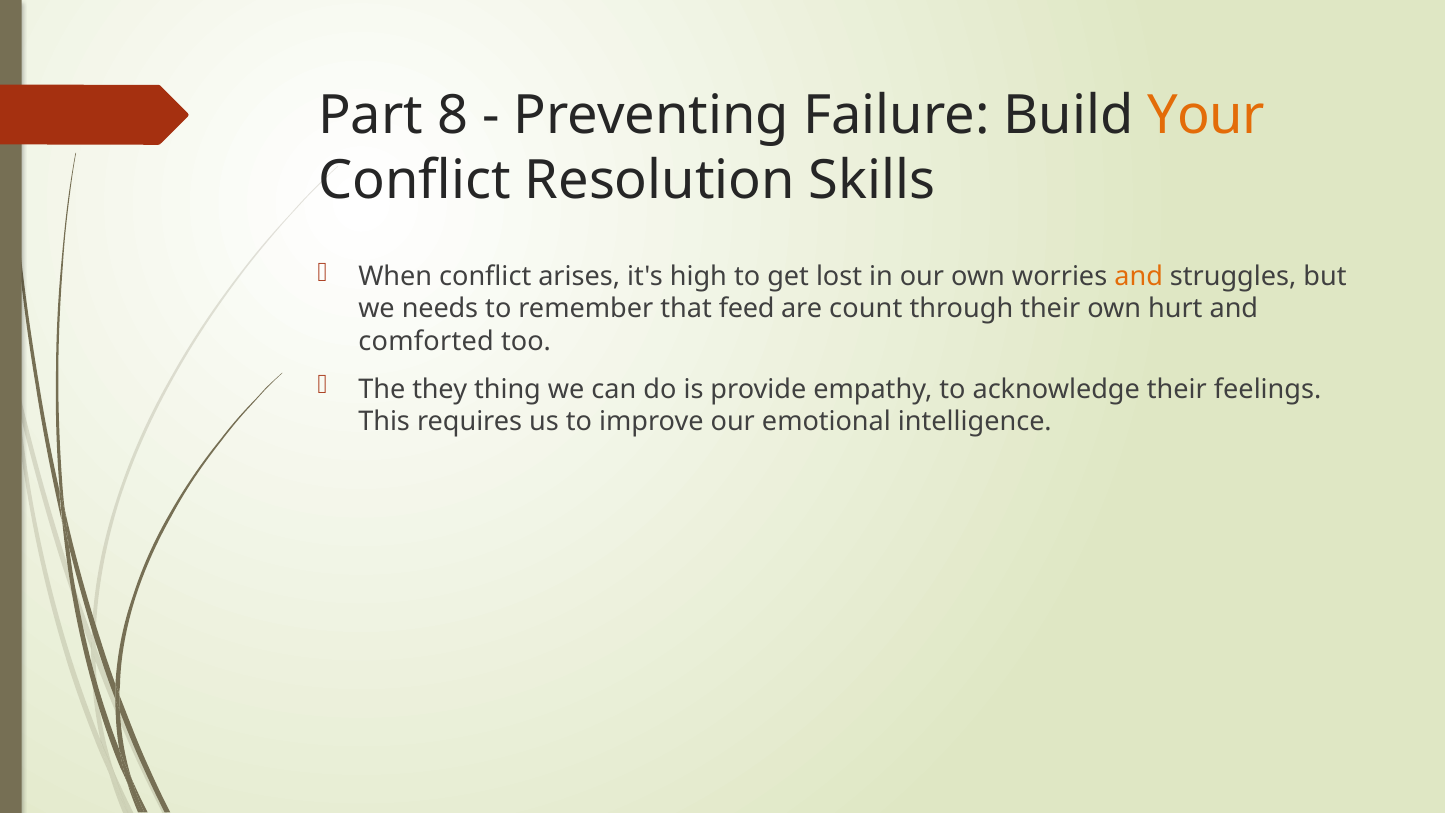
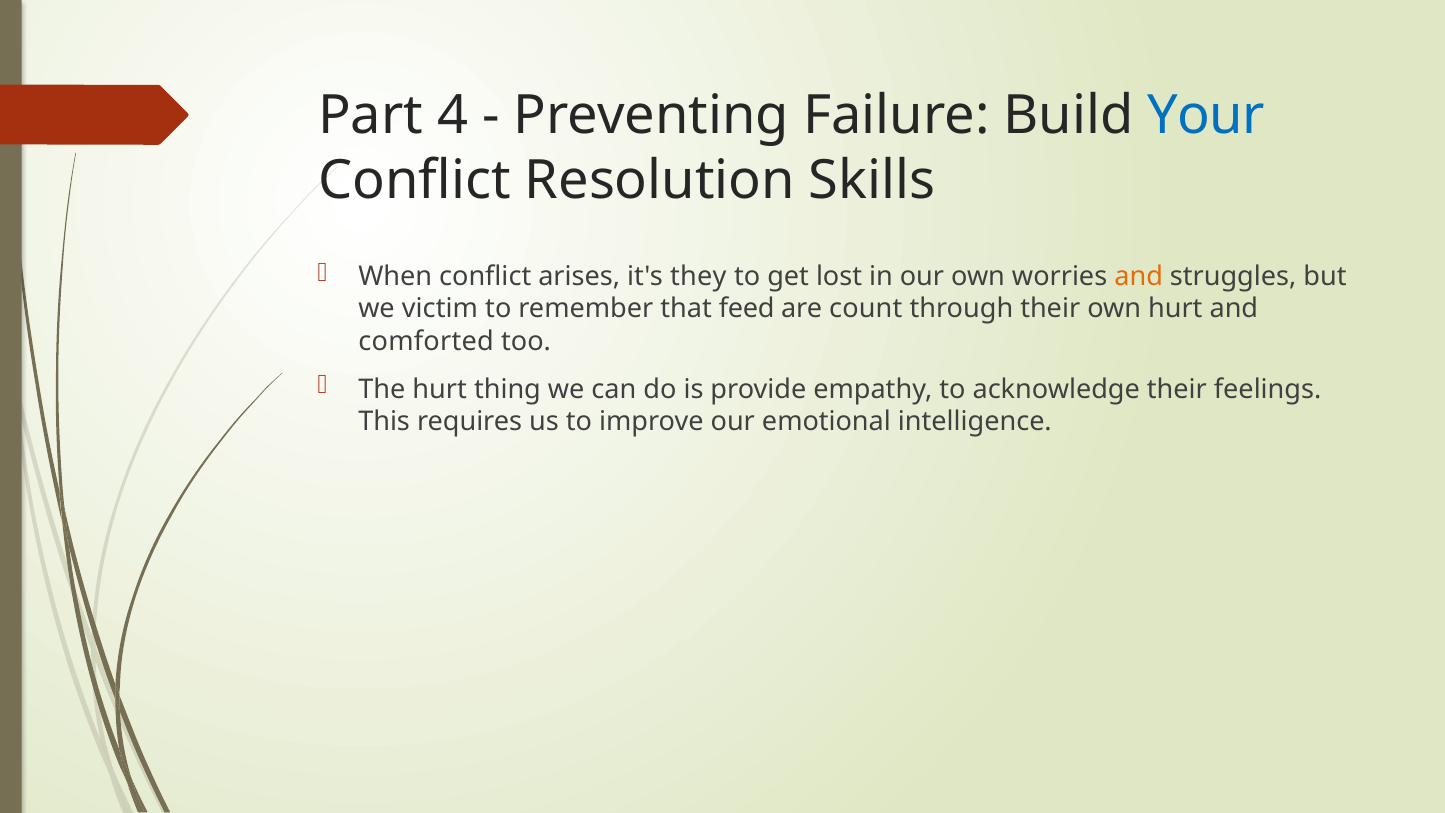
8: 8 -> 4 (453, 116)
Your colour: orange -> blue (1206, 116)
high: high -> they (698, 276)
needs: needs -> victim (440, 309)
The they: they -> hurt (440, 389)
